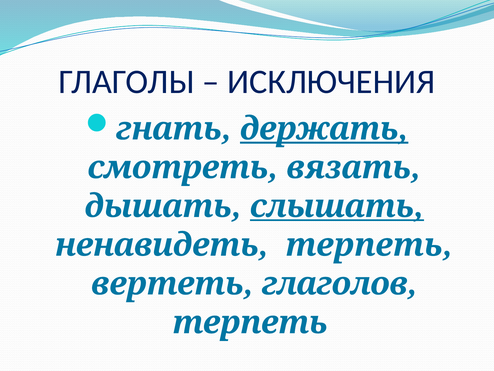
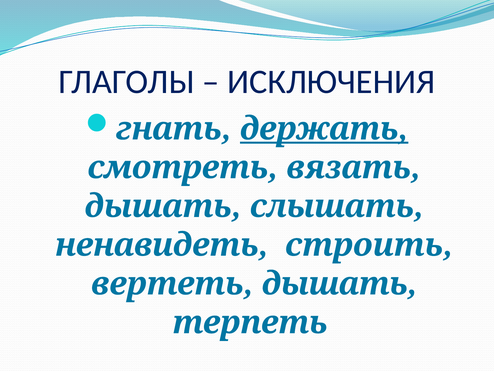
слышать underline: present -> none (337, 206)
ненавидеть терпеть: терпеть -> строить (369, 245)
вертеть глаголов: глаголов -> дышать (340, 283)
